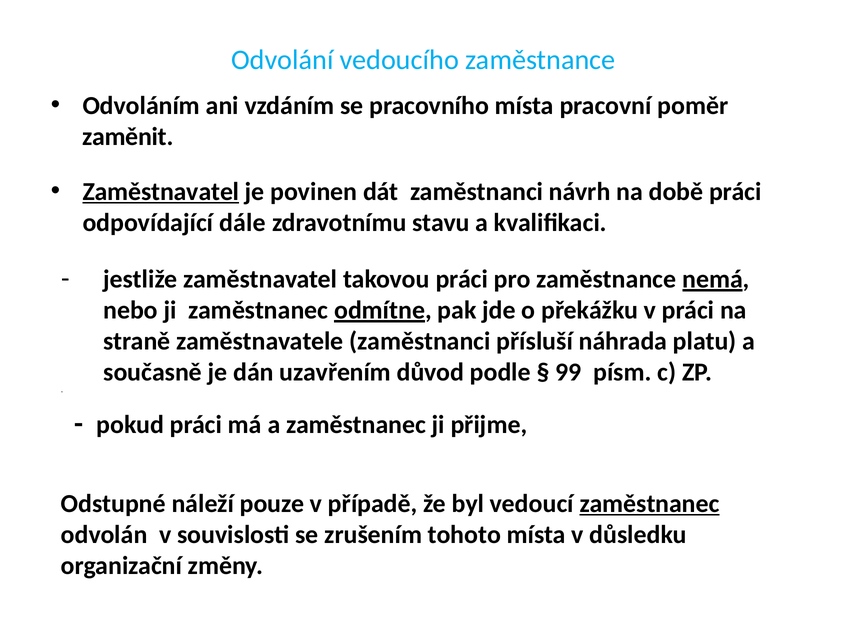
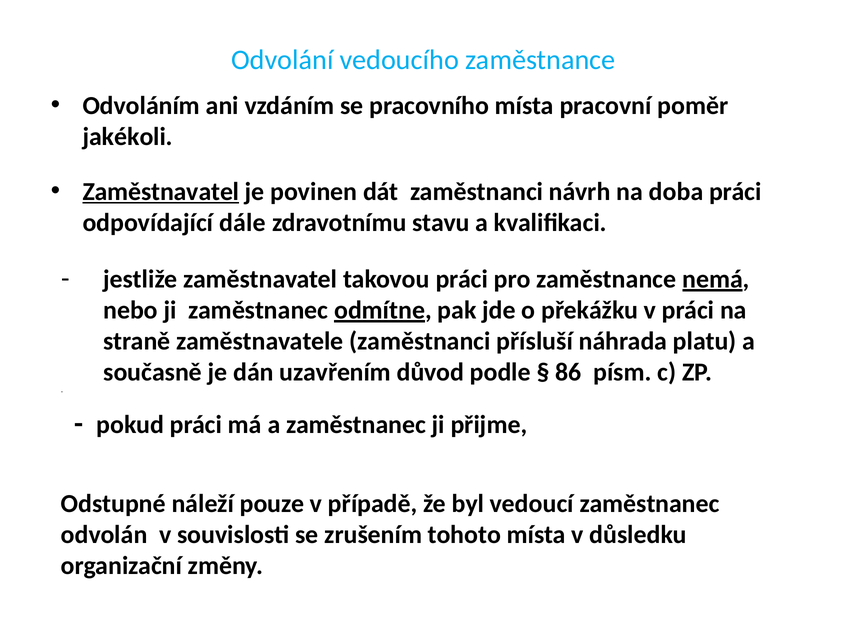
zaměnit: zaměnit -> jakékoli (128, 137)
době: době -> doba (676, 192)
99: 99 -> 86 (568, 373)
zaměstnanec underline: present -> none (650, 504)
